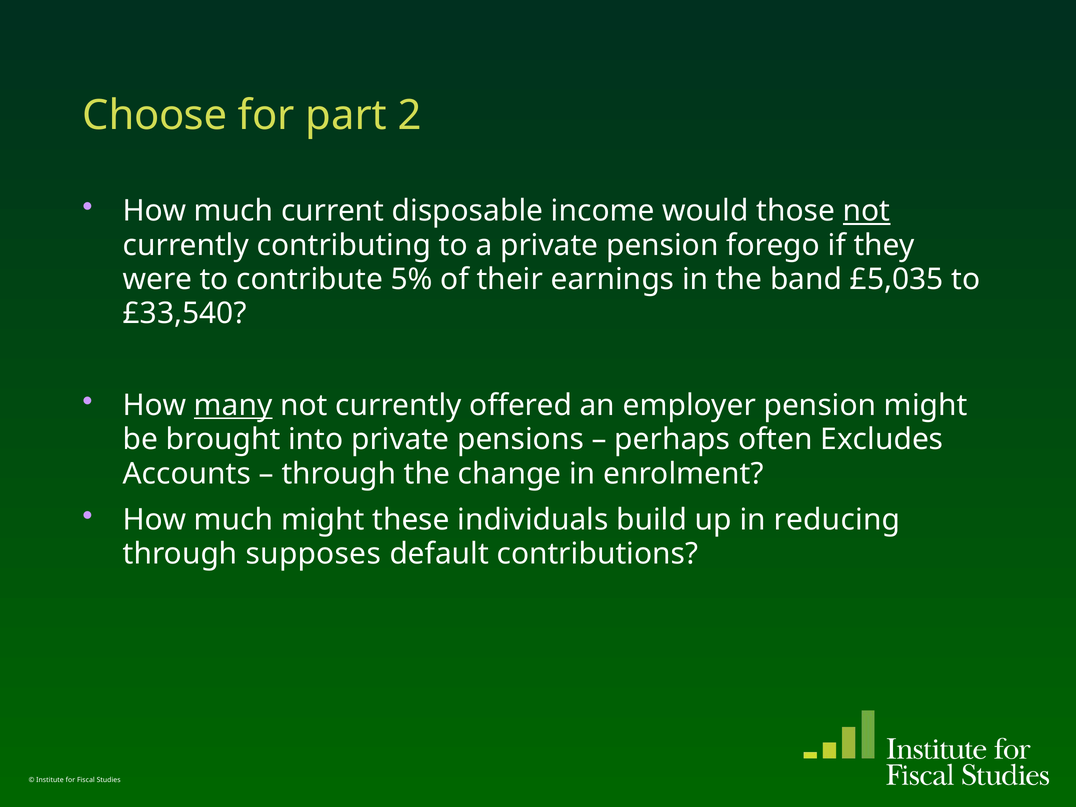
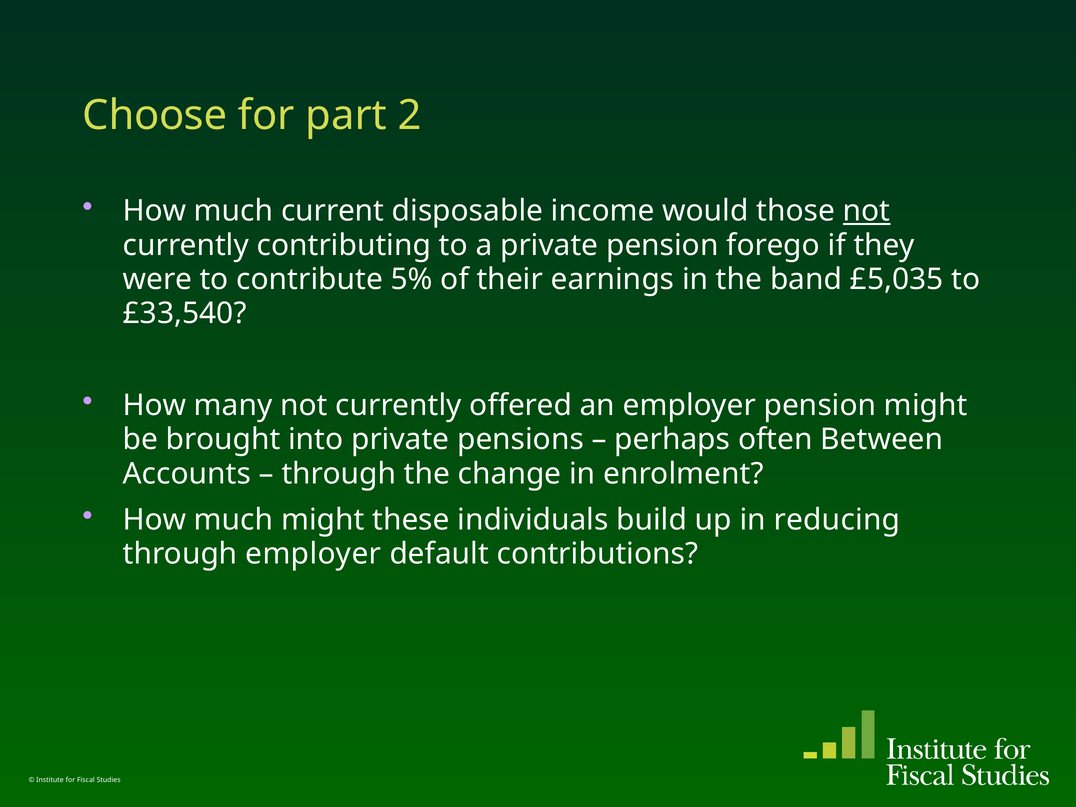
many underline: present -> none (233, 405)
Excludes: Excludes -> Between (882, 440)
through supposes: supposes -> employer (313, 554)
